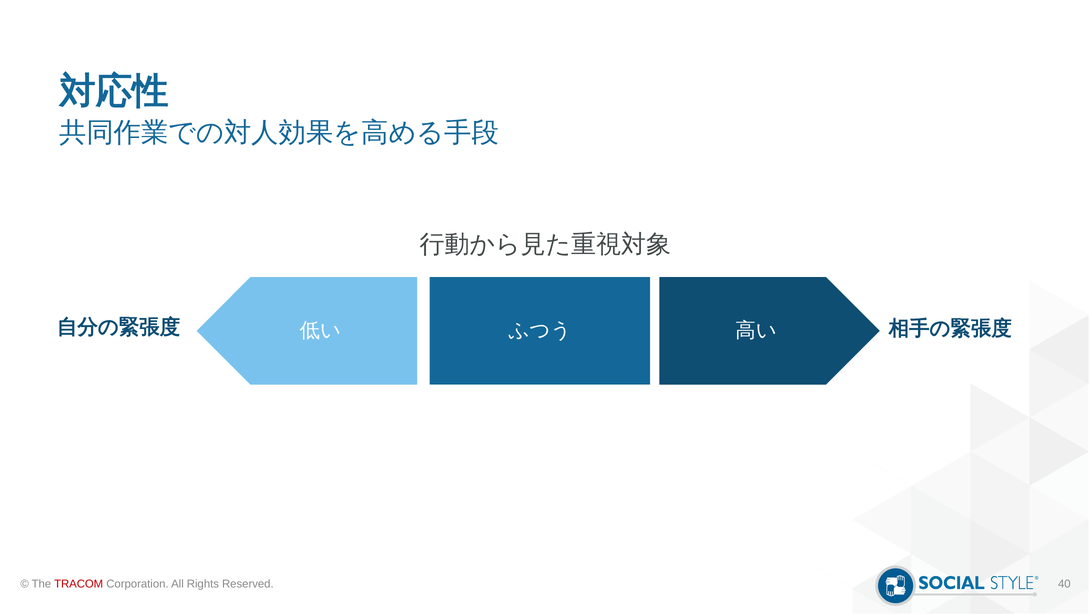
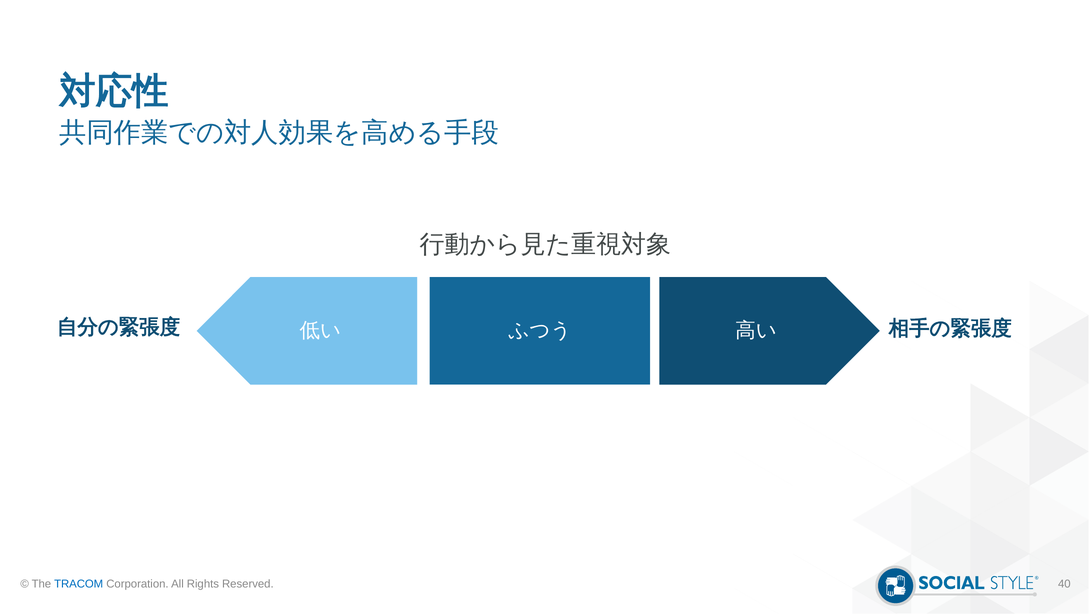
TRACOM colour: red -> blue (79, 584)
